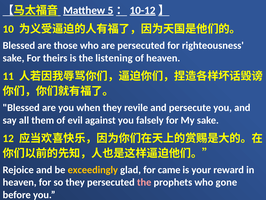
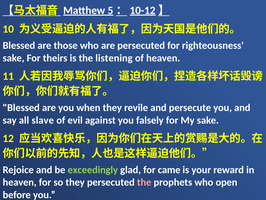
them: them -> slave (43, 120)
exceedingly colour: yellow -> light green (93, 169)
gone: gone -> open (226, 182)
